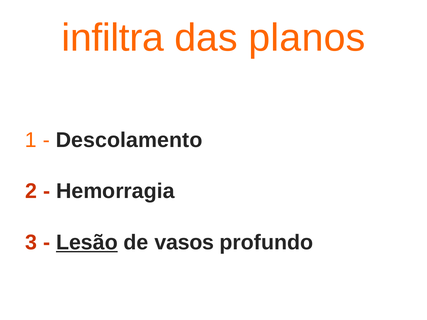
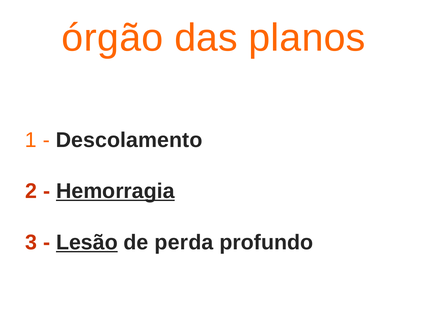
infiltra: infiltra -> órgão (112, 38)
Hemorragia underline: none -> present (115, 191)
vasos: vasos -> perda (184, 243)
